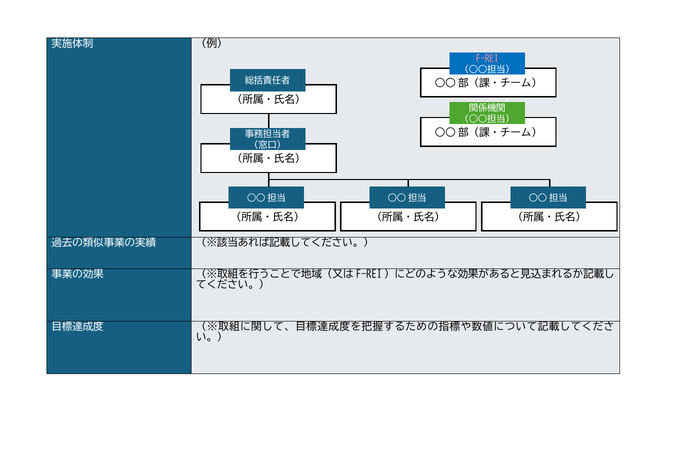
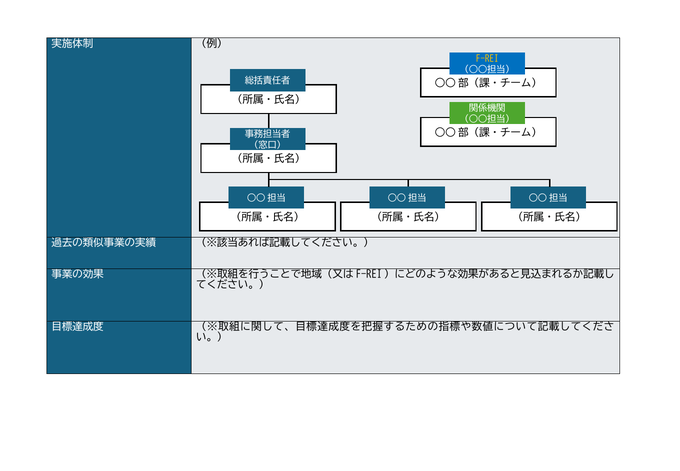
F-REI colour: pink -> yellow (487, 59)
